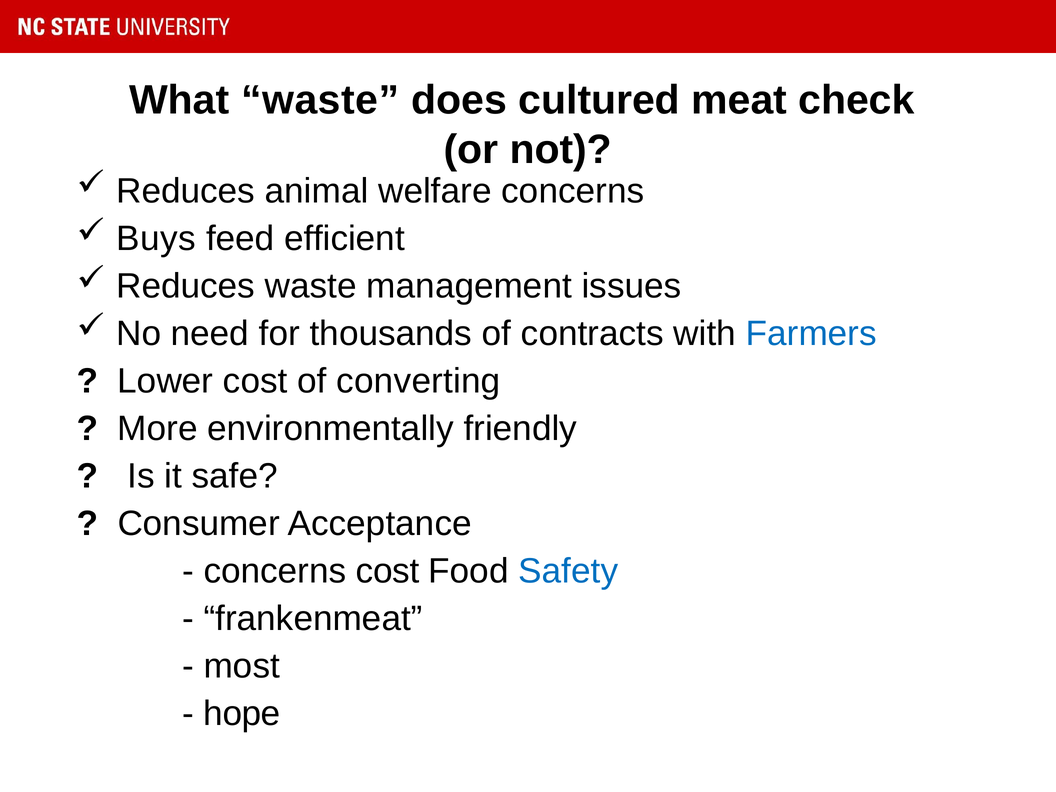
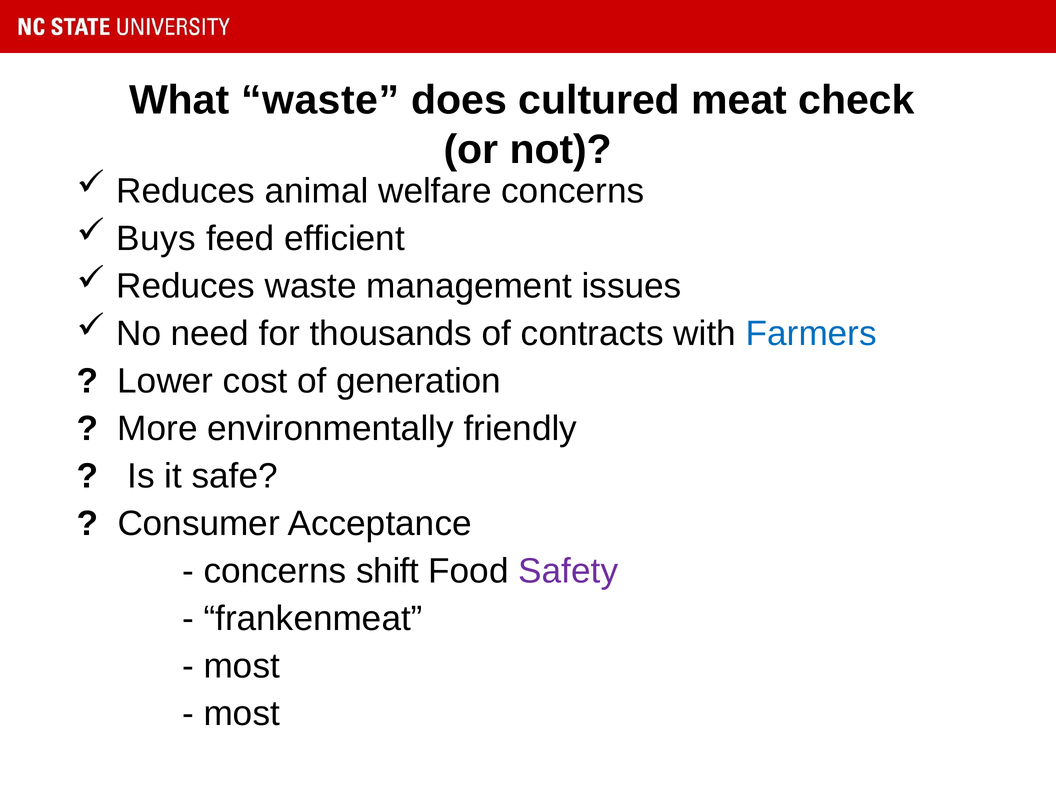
converting: converting -> generation (419, 381)
concerns cost: cost -> shift (388, 571)
Safety colour: blue -> purple (568, 571)
hope: hope -> most (242, 714)
